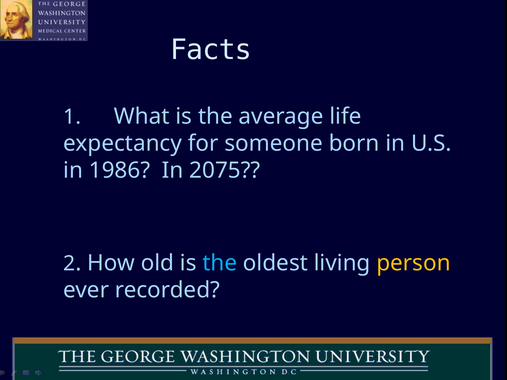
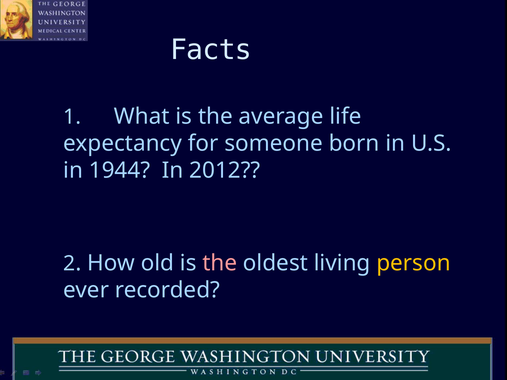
1986: 1986 -> 1944 (120, 171)
2075: 2075 -> 2012 (225, 171)
the colour: light blue -> pink (220, 263)
